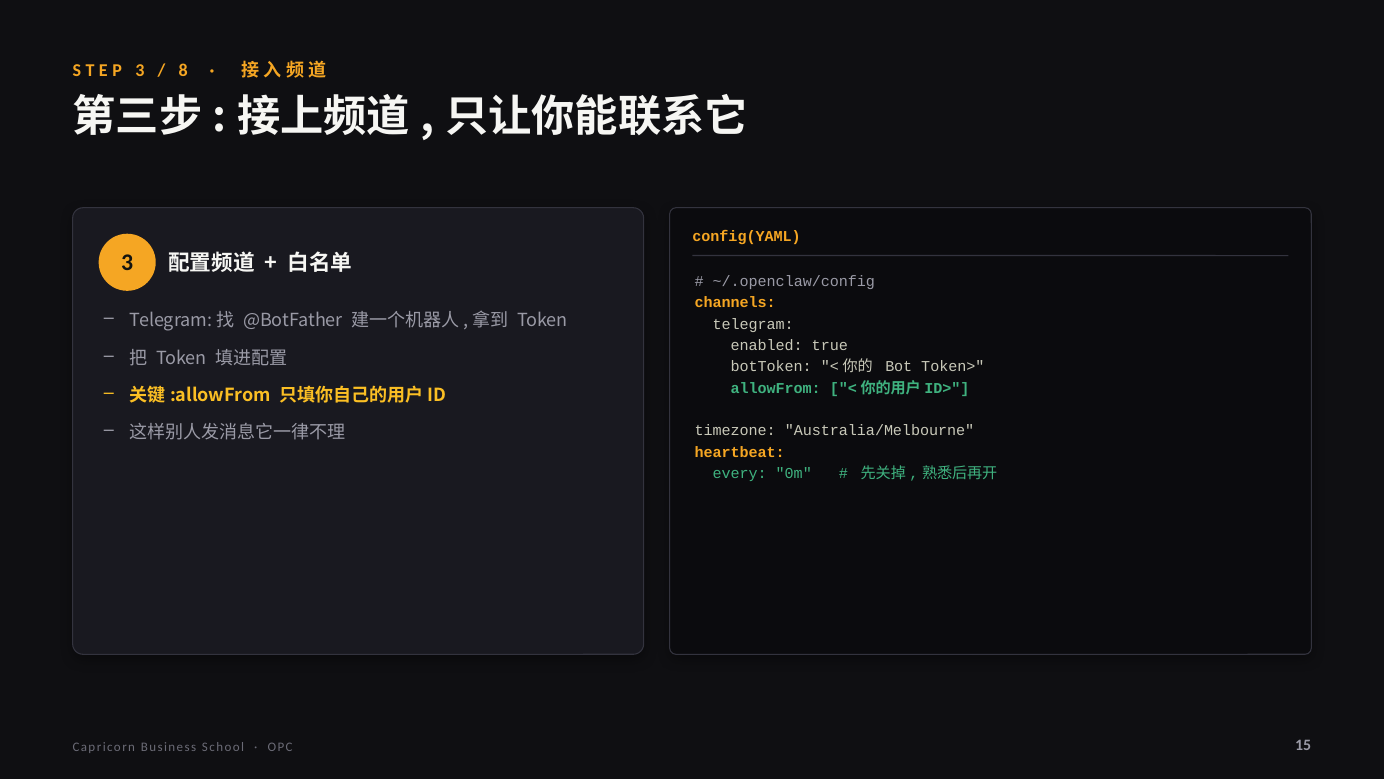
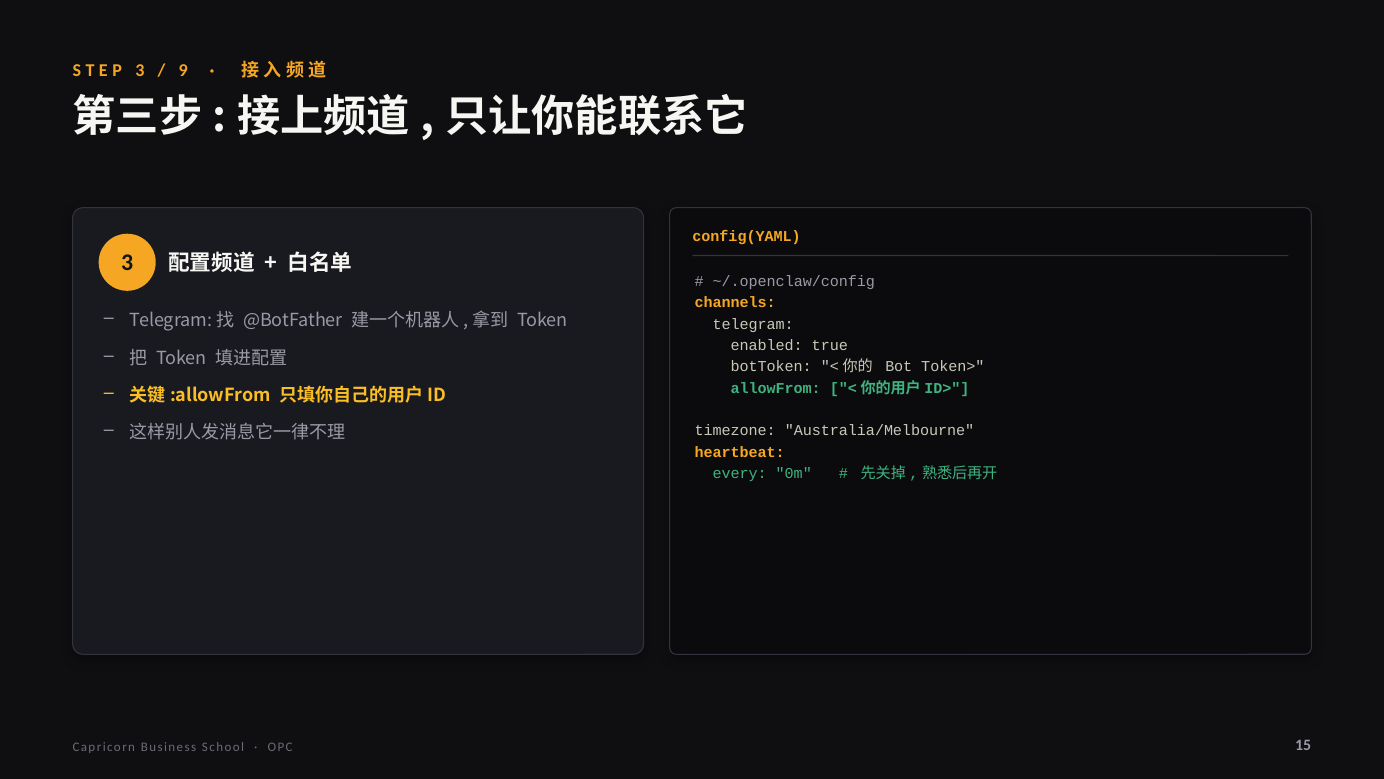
8: 8 -> 9 (183, 71)
